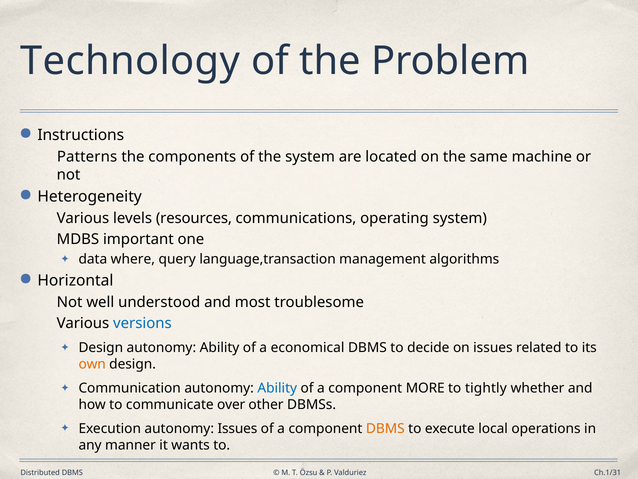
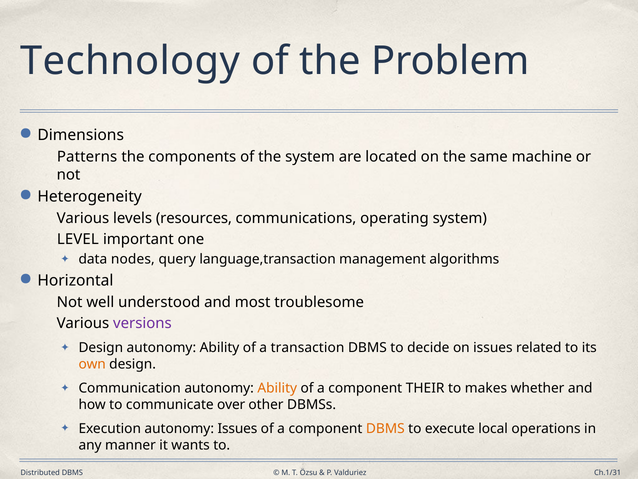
Instructions: Instructions -> Dimensions (81, 135)
MDBS: MDBS -> LEVEL (78, 239)
where: where -> nodes (133, 259)
versions colour: blue -> purple (142, 323)
economical: economical -> transaction (308, 348)
Ability colour: blue -> orange (277, 388)
MORE: MORE -> THEIR (425, 388)
tightly: tightly -> makes (486, 388)
